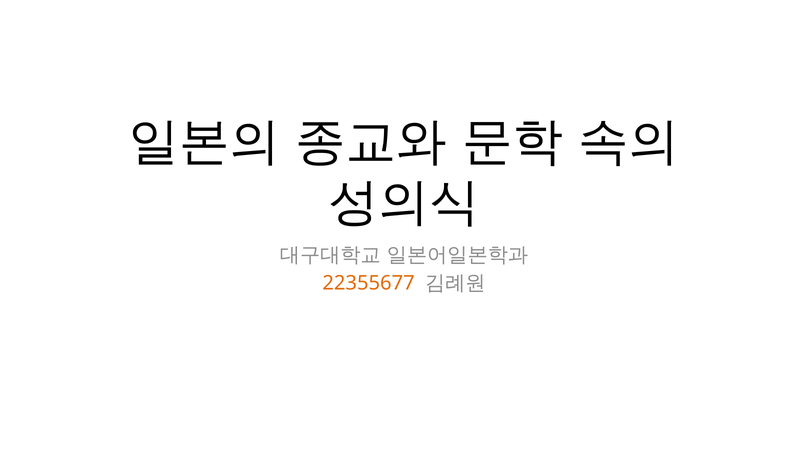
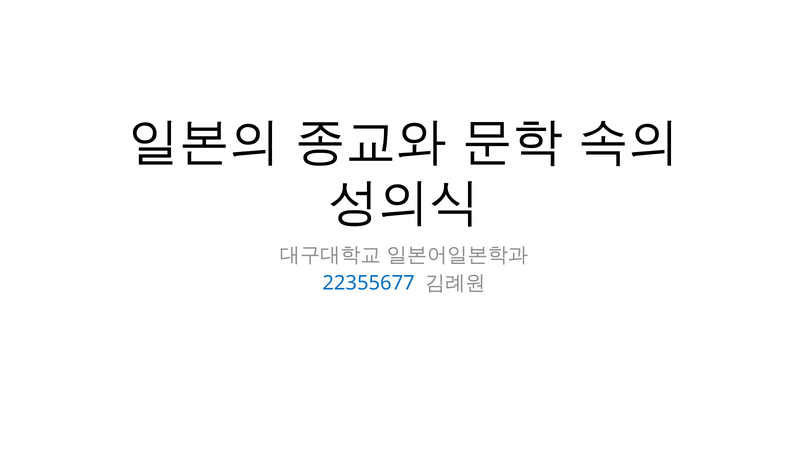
22355677 colour: orange -> blue (369, 284)
